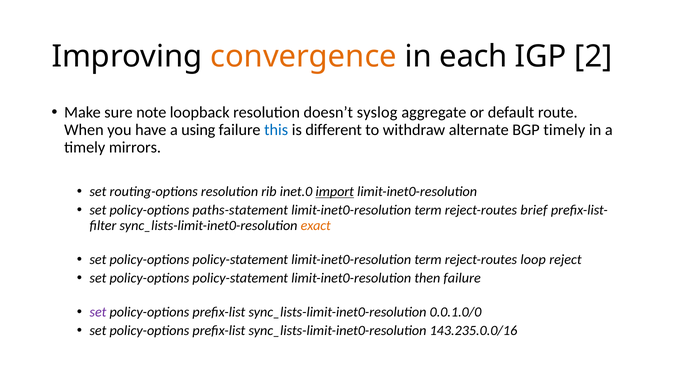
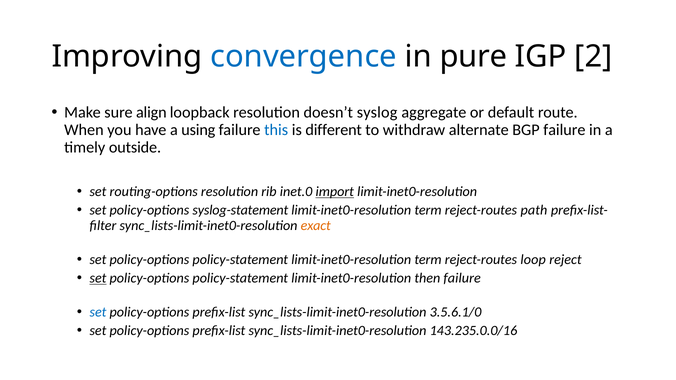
convergence colour: orange -> blue (304, 57)
each: each -> pure (473, 57)
note: note -> align (151, 112)
BGP timely: timely -> failure (564, 130)
mirrors: mirrors -> outside (135, 147)
paths-statement: paths-statement -> syslog-statement (240, 210)
brief: brief -> path (534, 210)
set underline: none -> present (98, 278)
set colour: purple -> blue (98, 312)
0.0.1.0/0: 0.0.1.0/0 -> 3.5.6.1/0 (456, 312)
